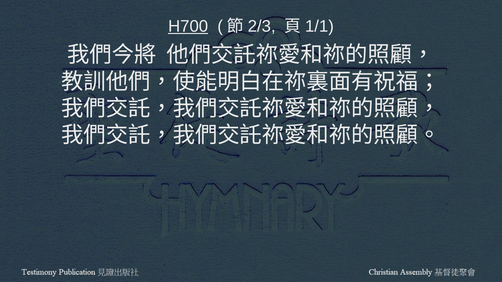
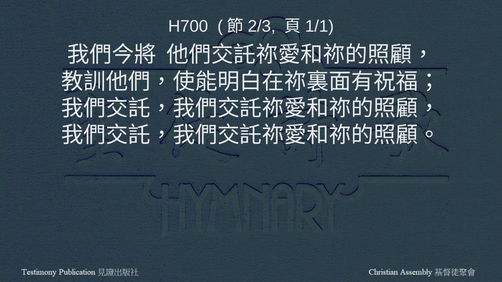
H700 underline: present -> none (188, 26)
